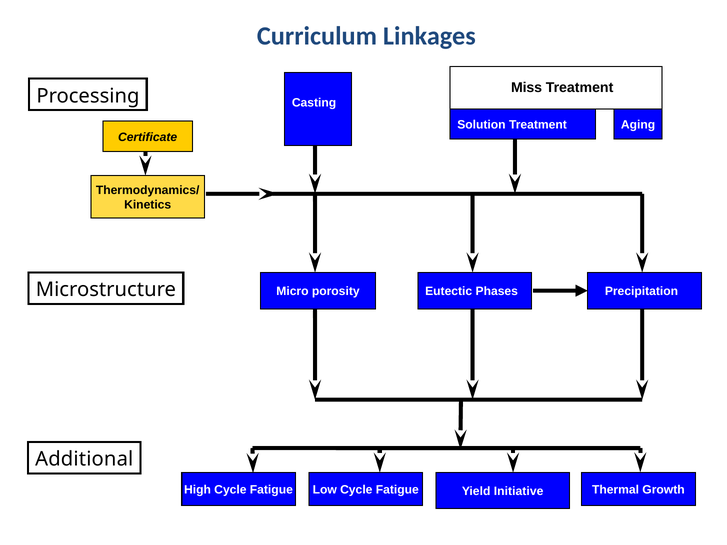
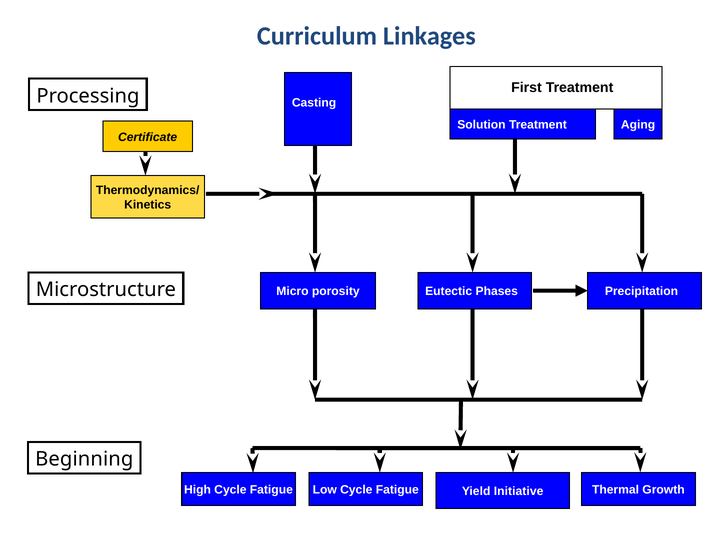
Miss: Miss -> First (526, 88)
Additional: Additional -> Beginning (84, 459)
